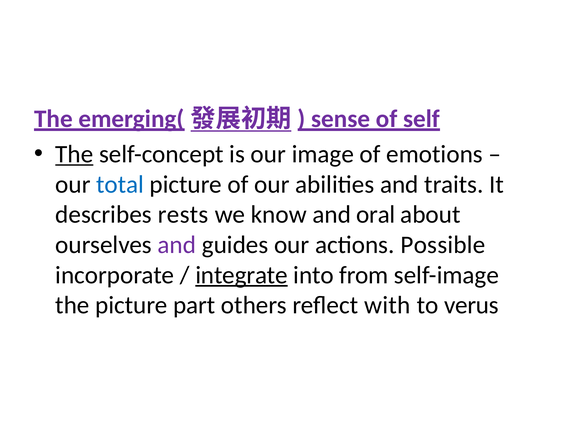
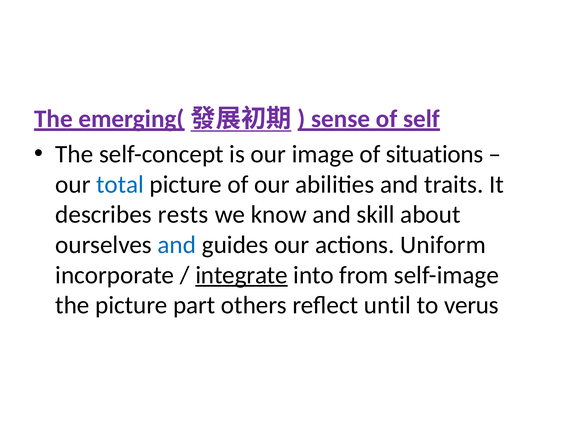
The underline: present -> none (74, 154)
emotions: emotions -> situations (435, 154)
oral: oral -> skill (376, 215)
and colour: purple -> blue (177, 245)
Possible: Possible -> Uniform (443, 245)
with: with -> until (387, 305)
